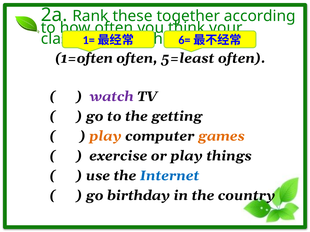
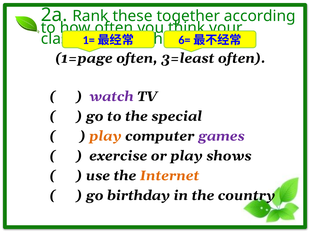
1=often: 1=often -> 1=page (84, 58)
5=least: 5=least -> 3=least (188, 58)
getting: getting -> special (177, 116)
games colour: orange -> purple (221, 136)
things: things -> shows (229, 156)
Internet colour: blue -> orange (169, 176)
